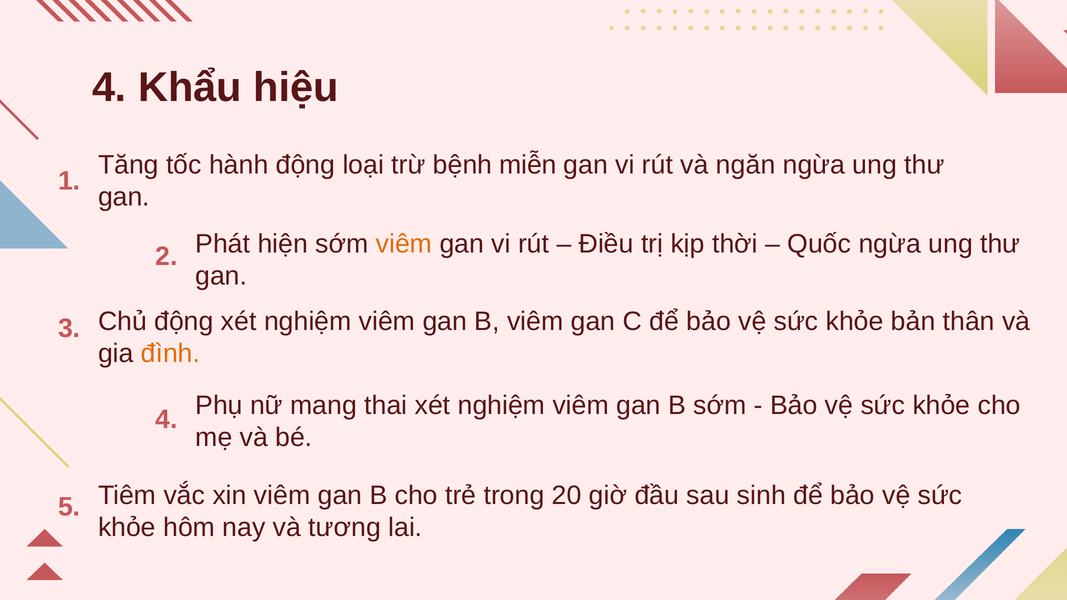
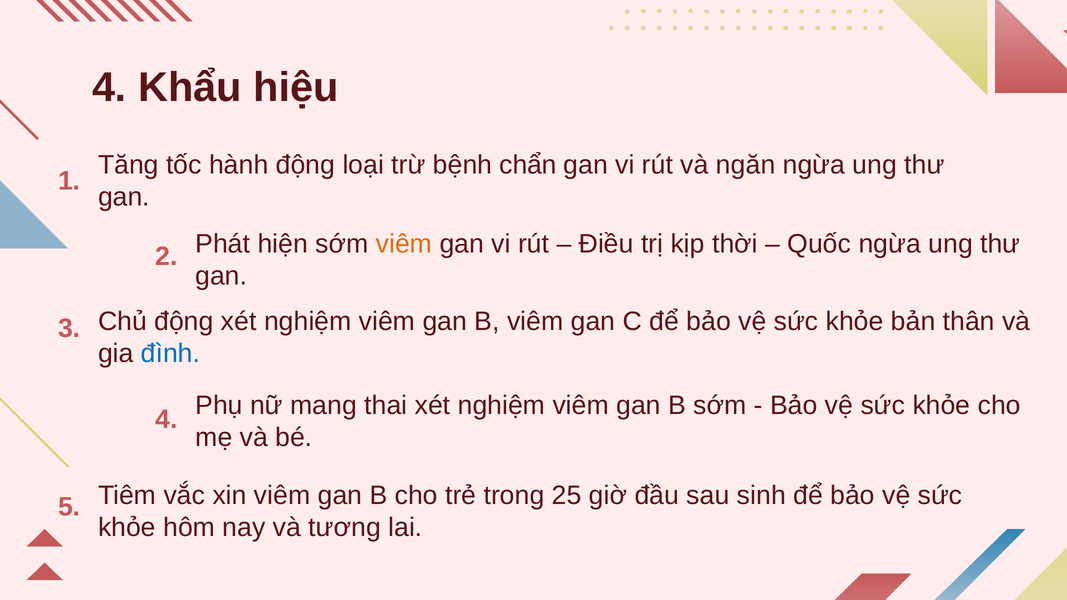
miễn: miễn -> chẩn (528, 165)
đình colour: orange -> blue (171, 354)
20: 20 -> 25 (567, 496)
